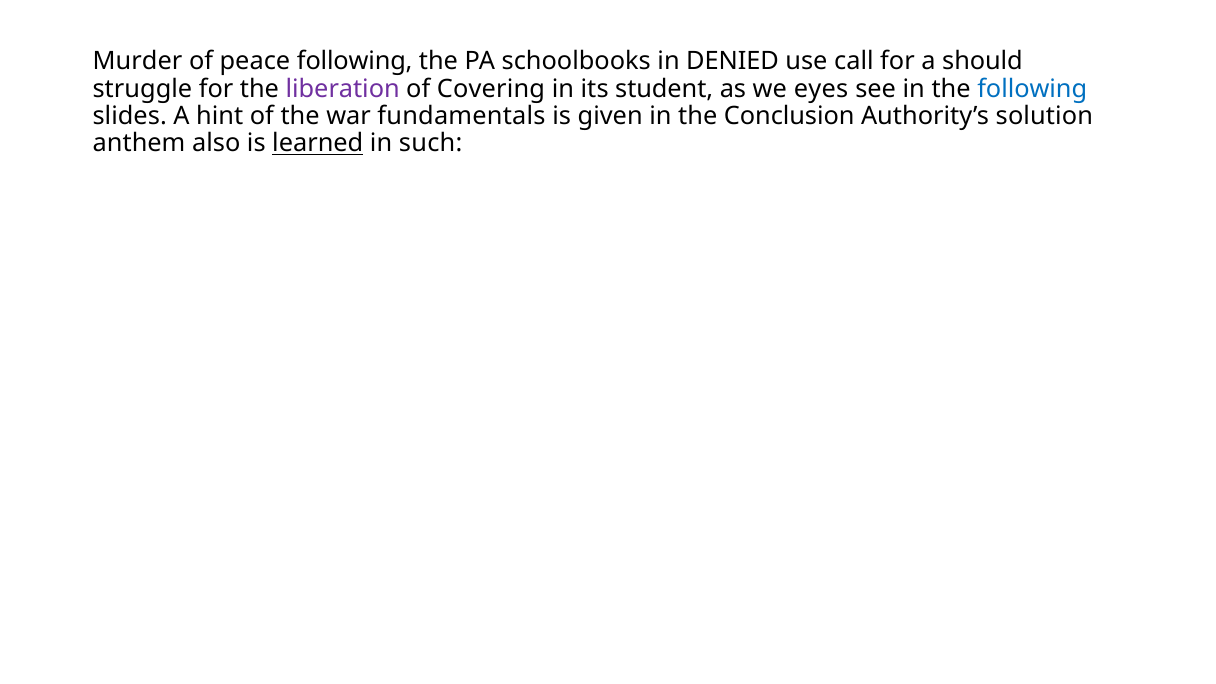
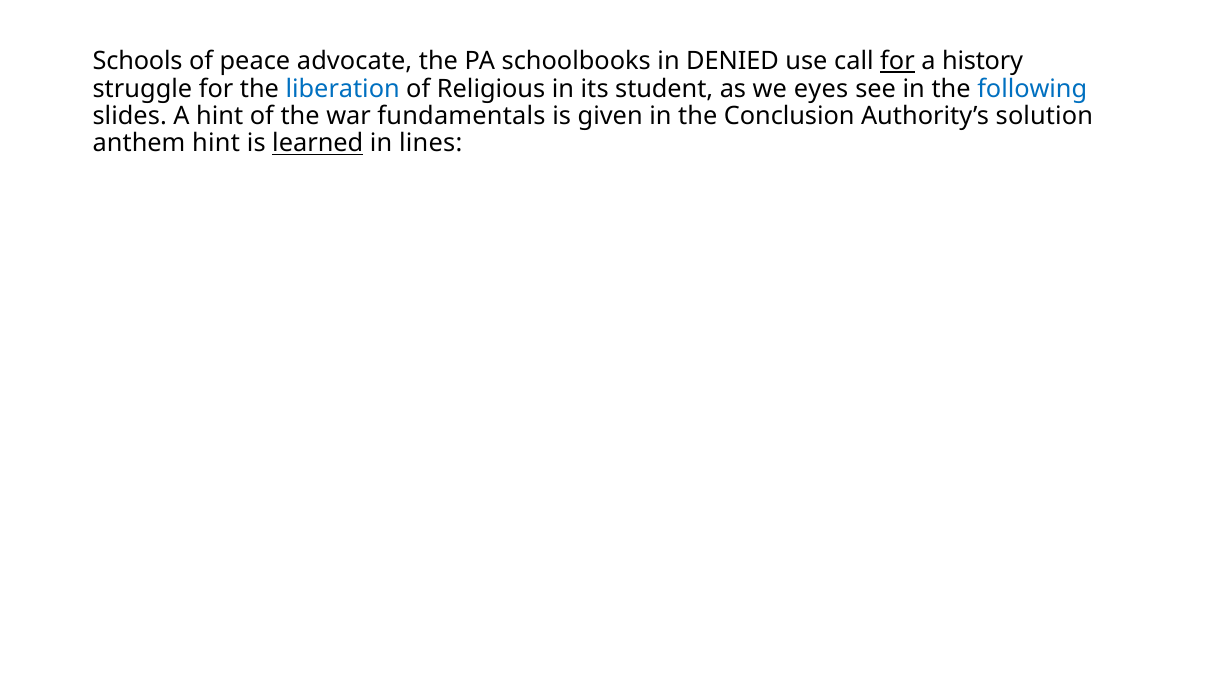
Murder: Murder -> Schools (138, 61)
peace following: following -> advocate (355, 61)
for underline: none -> present (897, 61)
should: should -> history (983, 61)
liberation colour: purple -> blue (343, 89)
Covering: Covering -> Religious (491, 89)
anthem also: also -> hint (216, 143)
such: such -> lines (431, 143)
